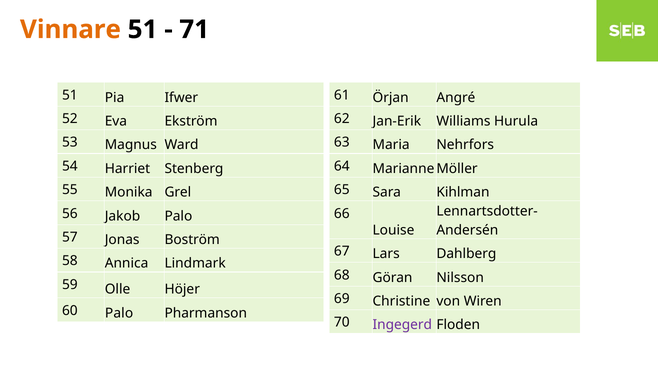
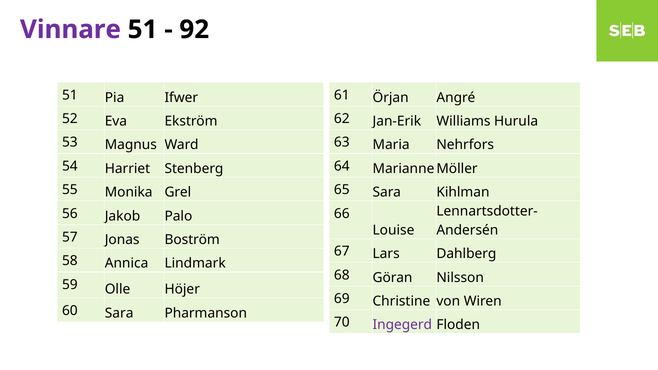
Vinnare colour: orange -> purple (70, 30)
71: 71 -> 92 (194, 30)
60 Palo: Palo -> Sara (119, 313)
